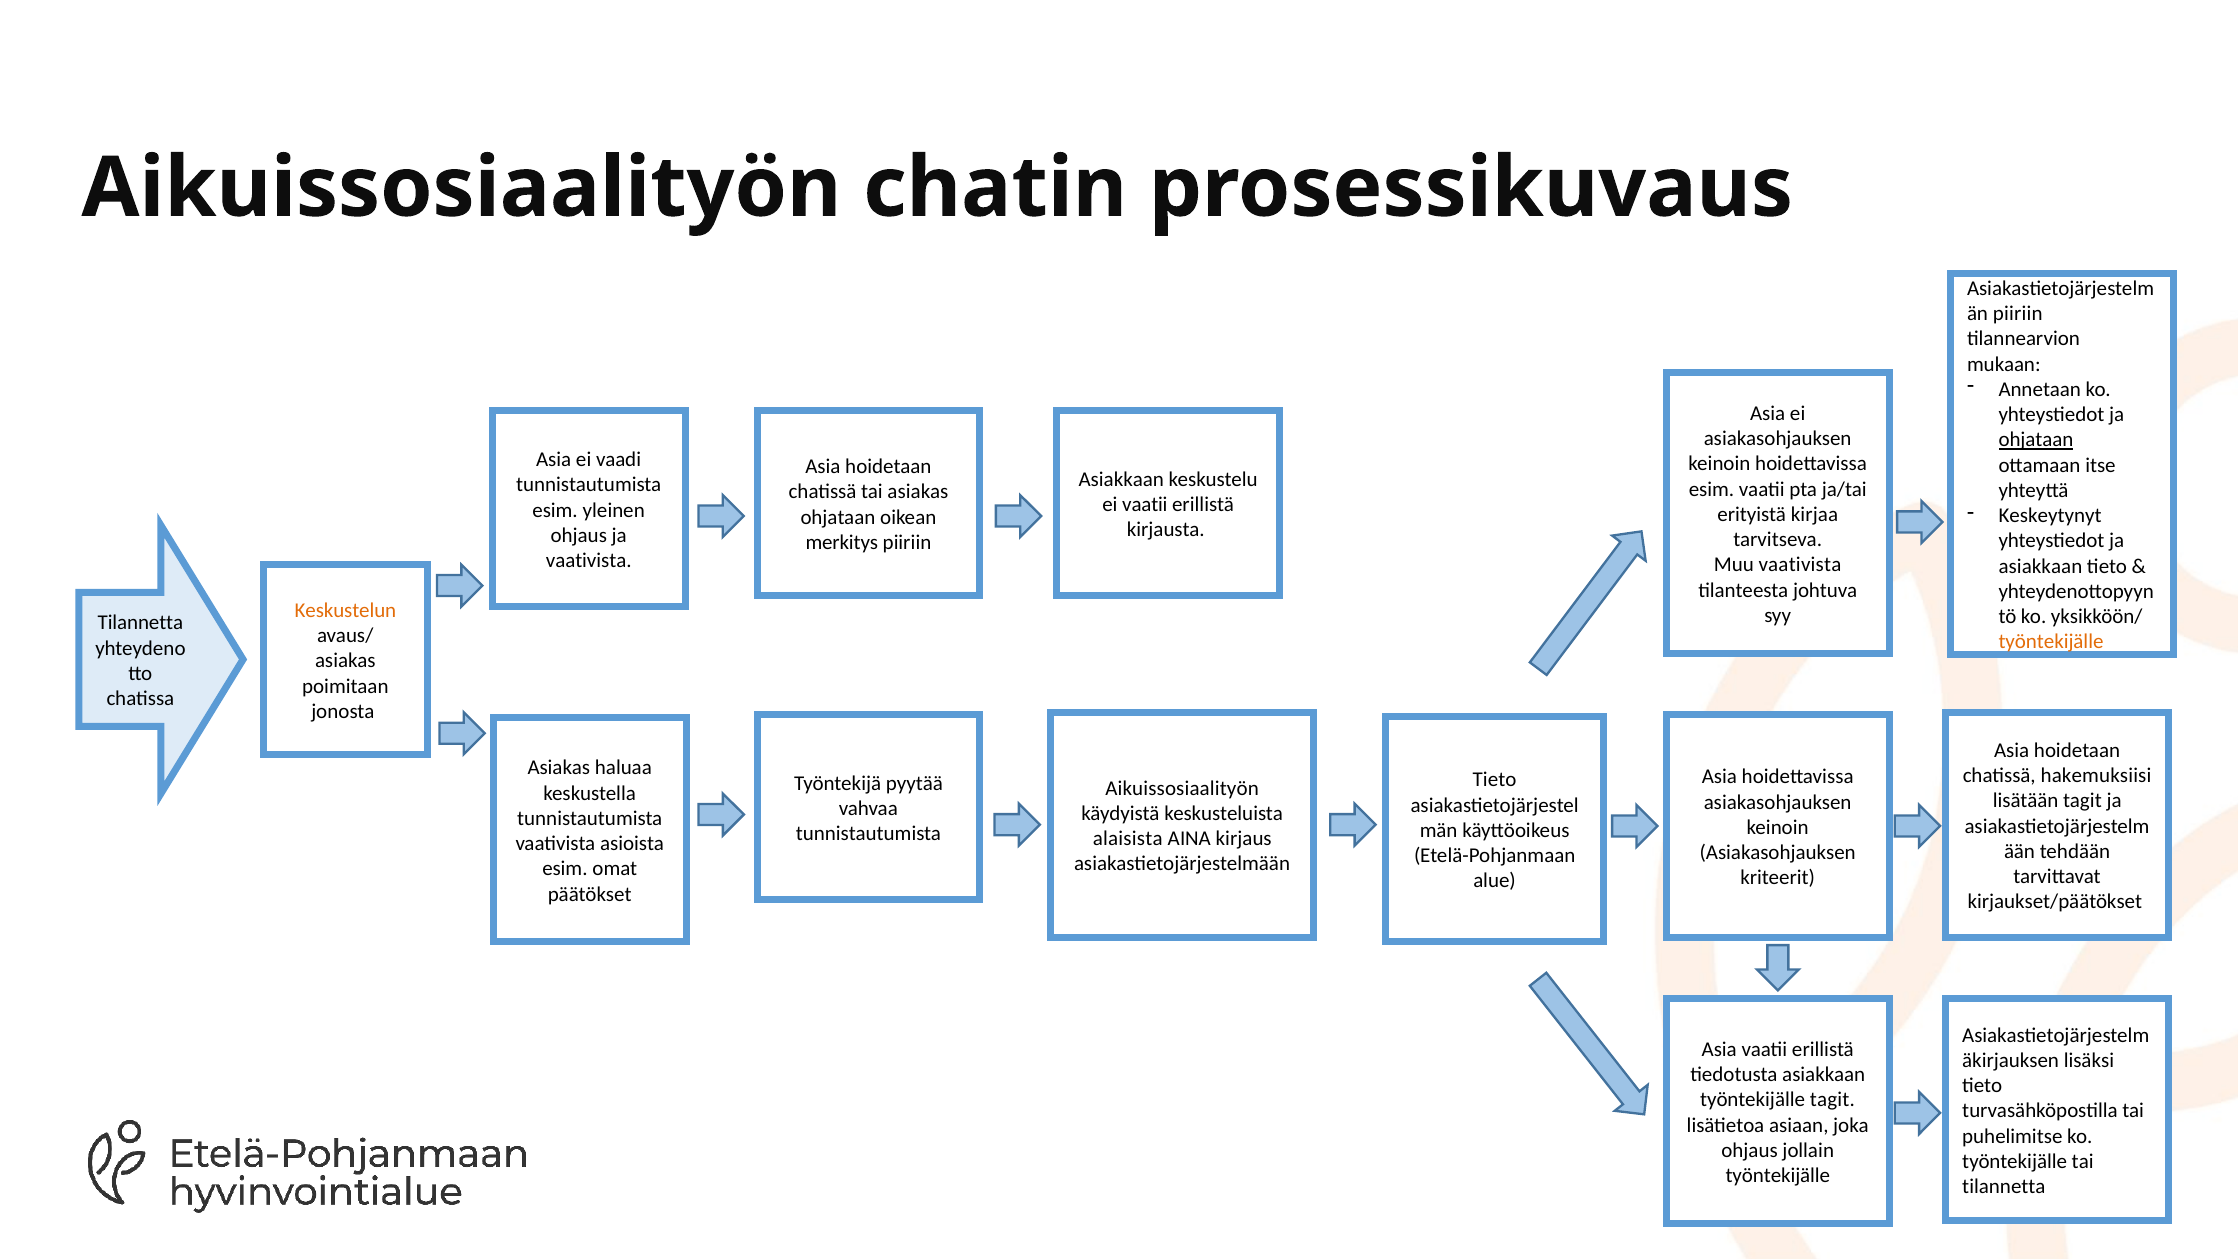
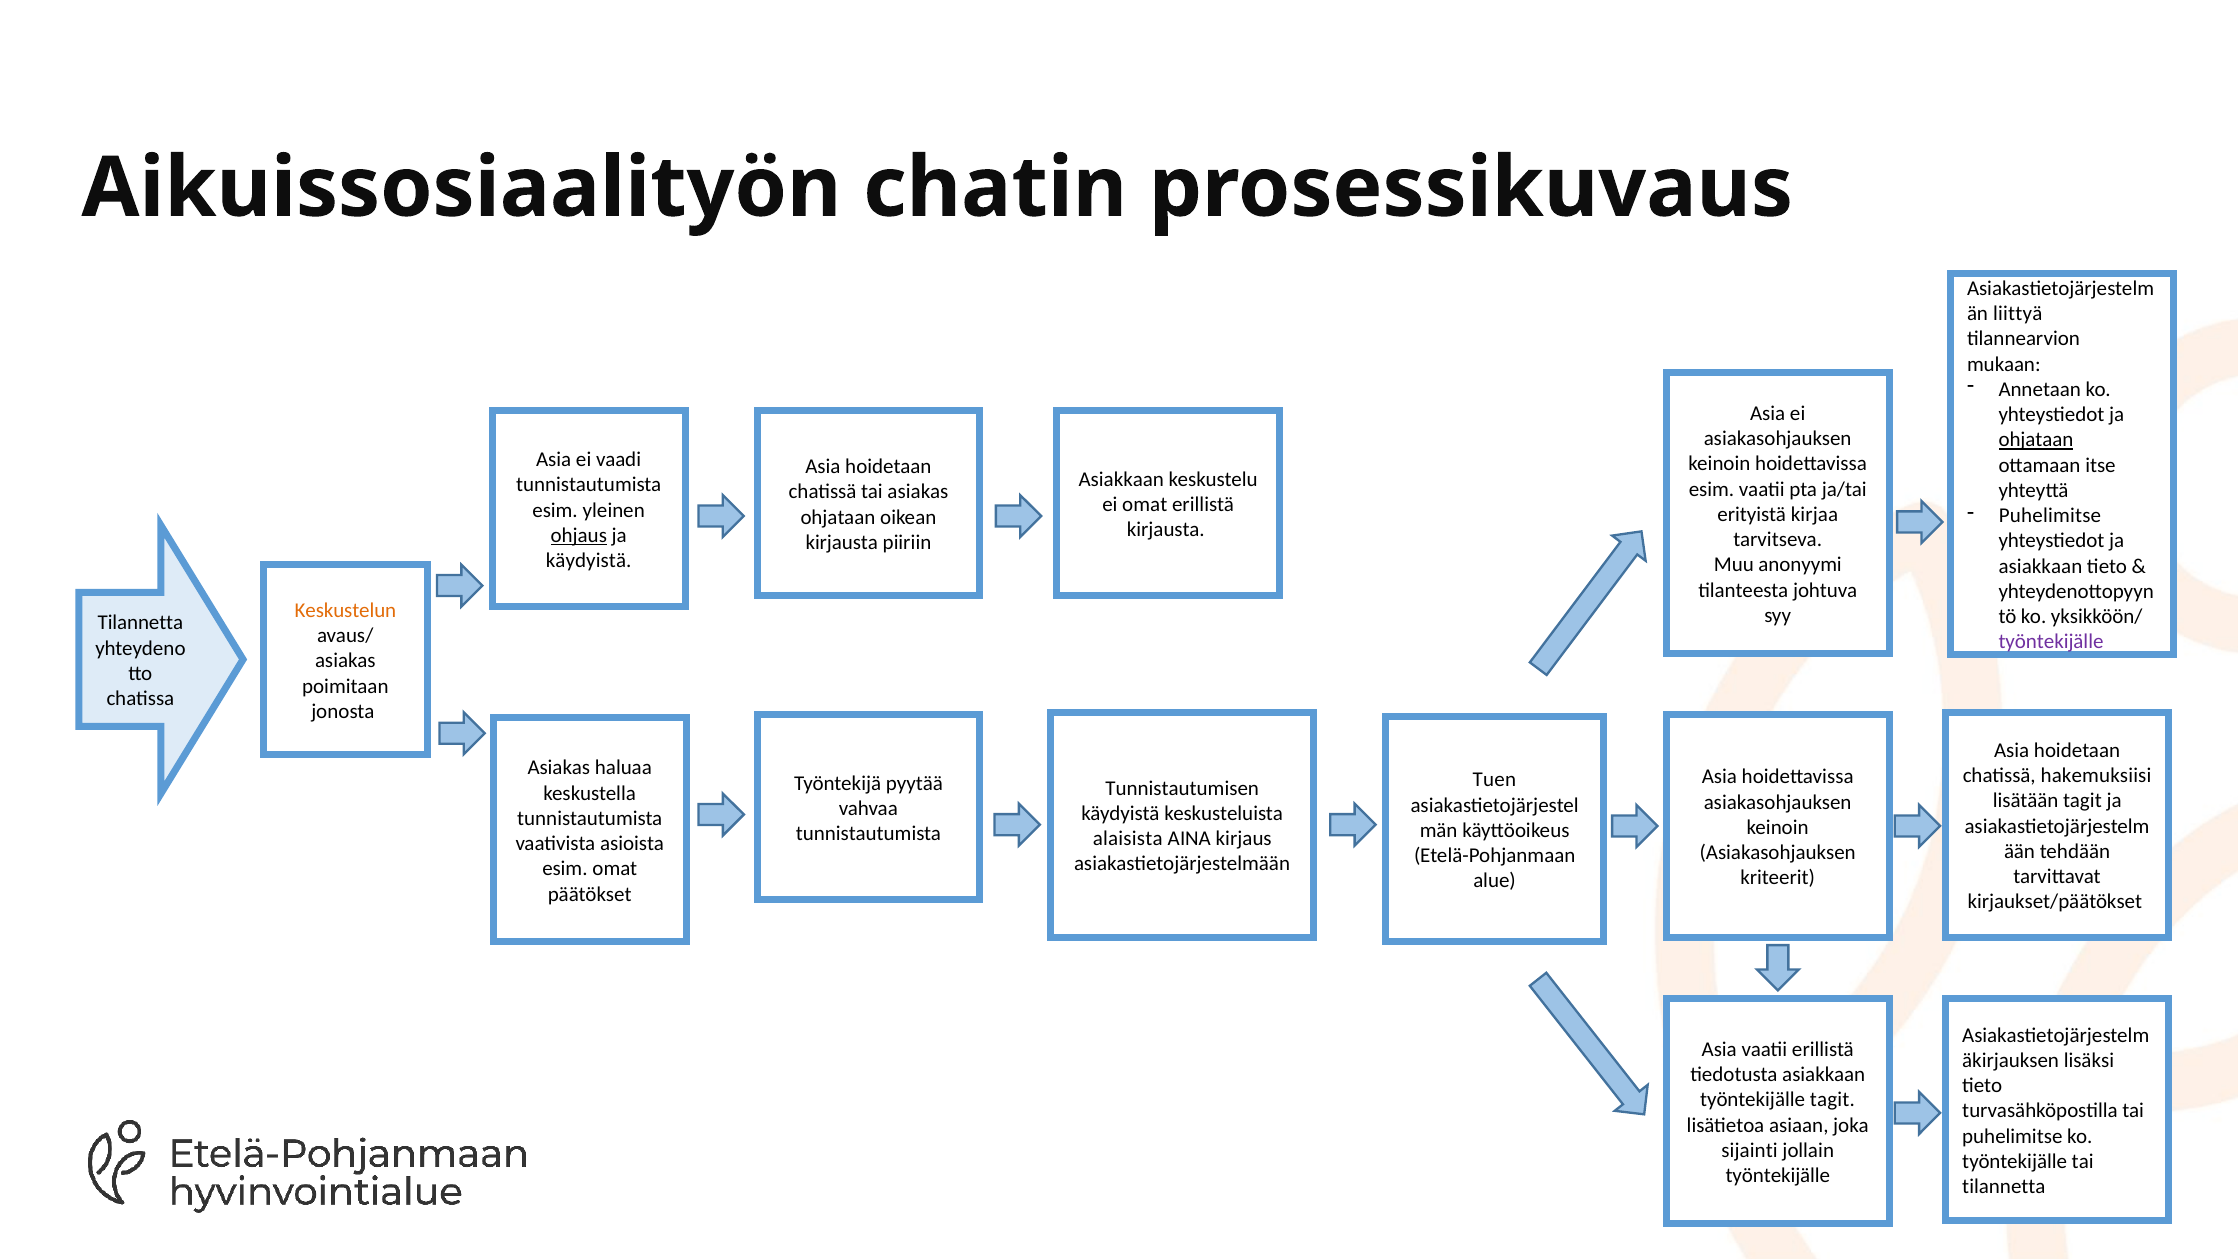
piiriin: piiriin -> liittyä (2018, 314)
ei vaatii: vaatii -> omat (1145, 505)
Keskeytynyt: Keskeytynyt -> Puhelimitse (2050, 516)
ohjaus underline: none -> present (579, 535)
merkitys: merkitys -> kirjausta (842, 542)
vaativista: vaativista -> käydyistä (589, 561)
Muu vaativista: vaativista -> anonyymi (1800, 565)
työntekijälle colour: orange -> purple (2051, 642)
Tieto: Tieto -> Tuen (1494, 780)
Aikuissosiaalityön: Aikuissosiaalityön -> Tunnistautumisen (1182, 788)
ohjaus: ohjaus -> sijainti (1750, 1150)
